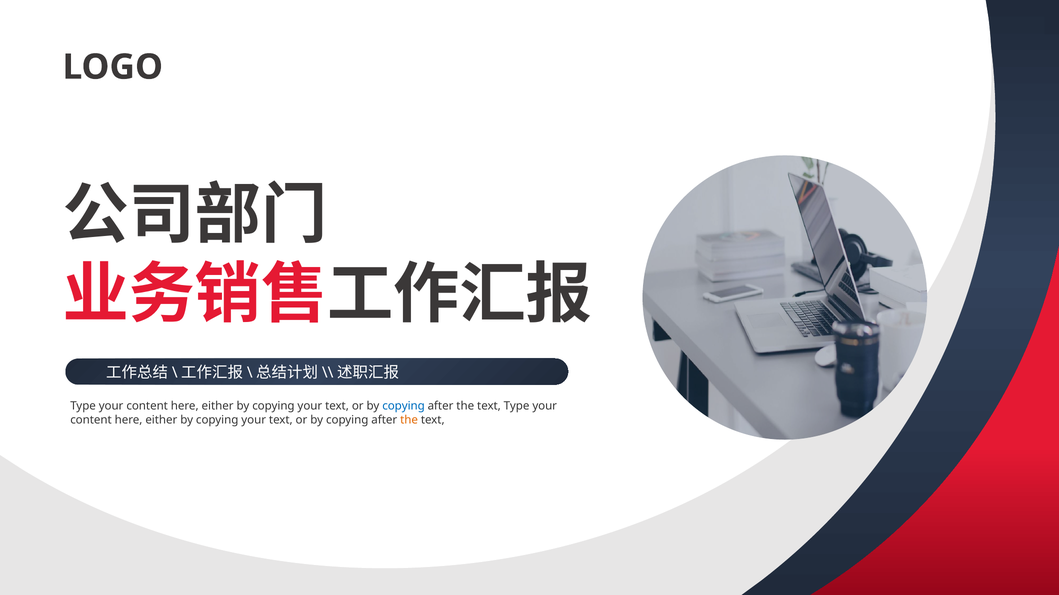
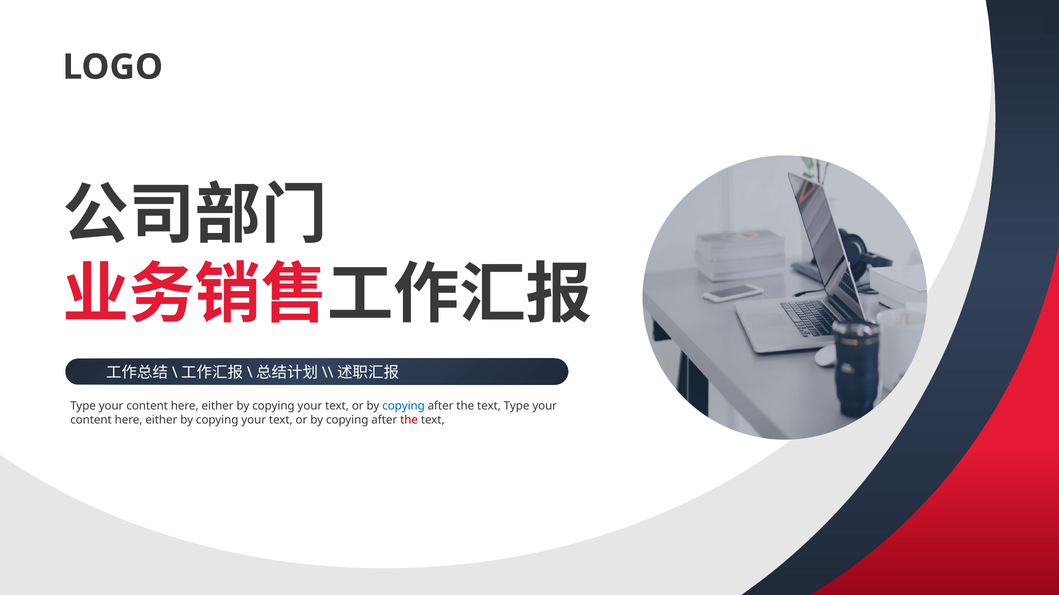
the colour: orange -> red (409, 420)
